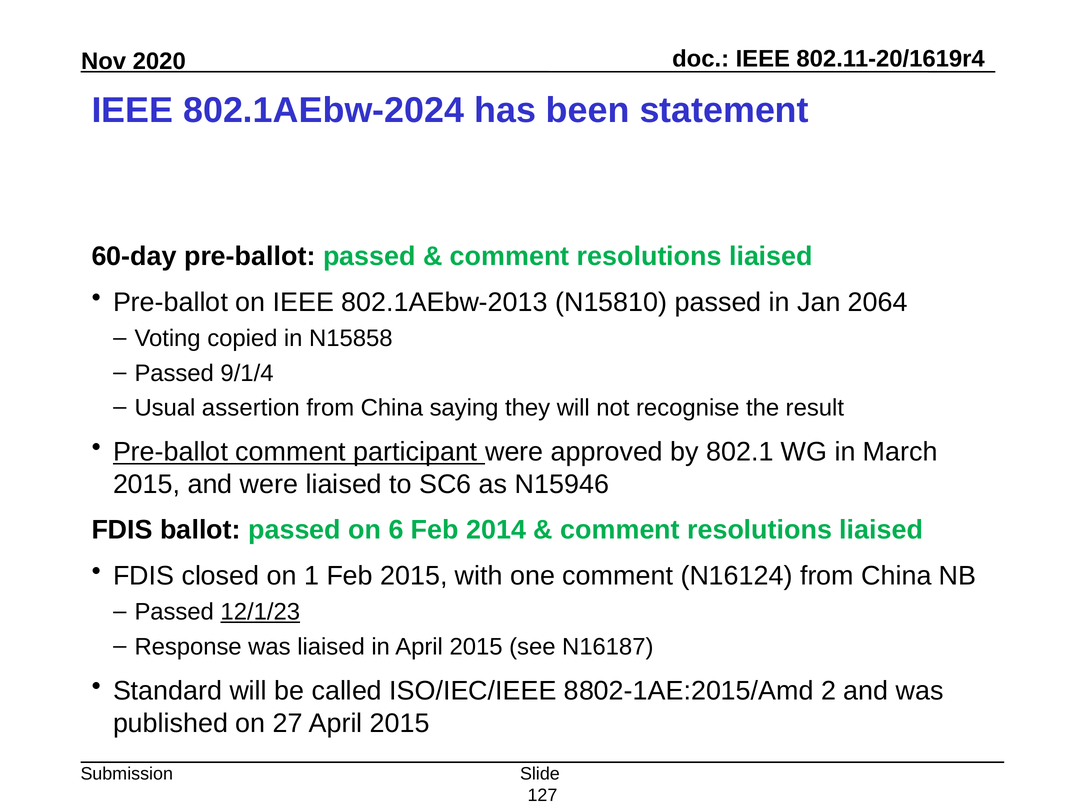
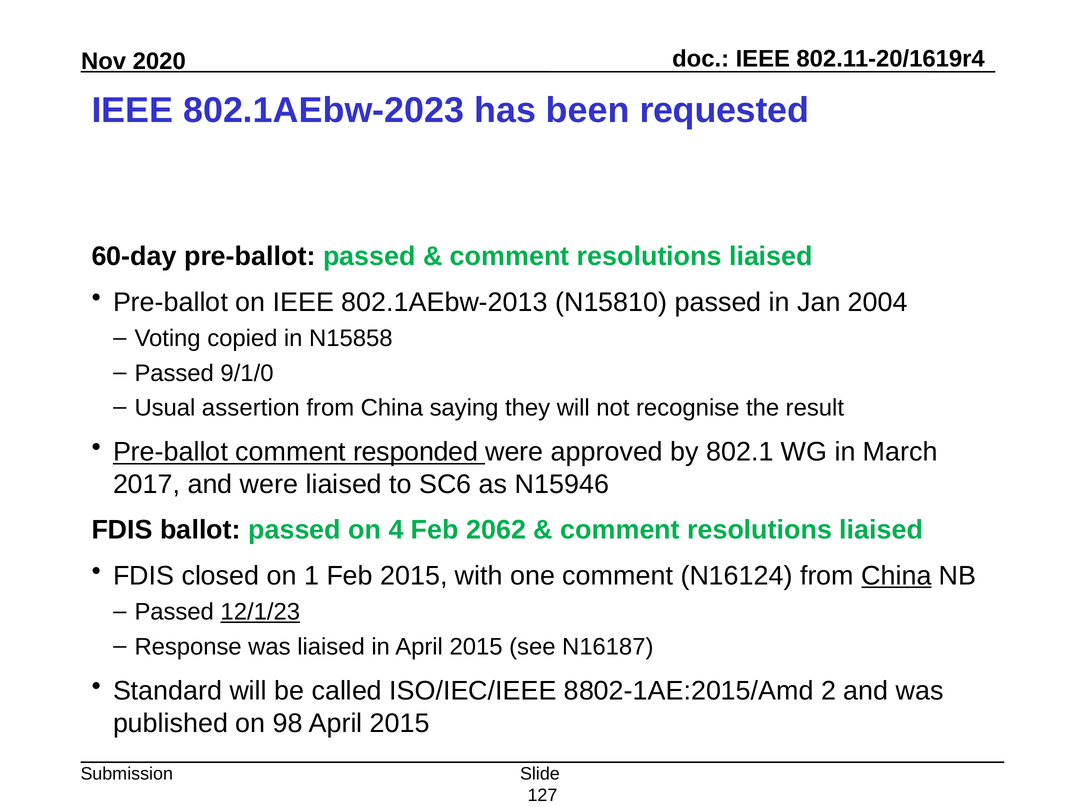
802.1AEbw-2024: 802.1AEbw-2024 -> 802.1AEbw-2023 (324, 110)
statement: statement -> requested (724, 110)
2064: 2064 -> 2004 (878, 302)
9/1/4: 9/1/4 -> 9/1/0 (247, 373)
participant: participant -> responded (416, 452)
2015: 2015 -> 2017 (147, 484)
6: 6 -> 4 (396, 530)
2014: 2014 -> 2062 (496, 530)
China underline: none -> present (896, 576)
27: 27 -> 98 (288, 723)
